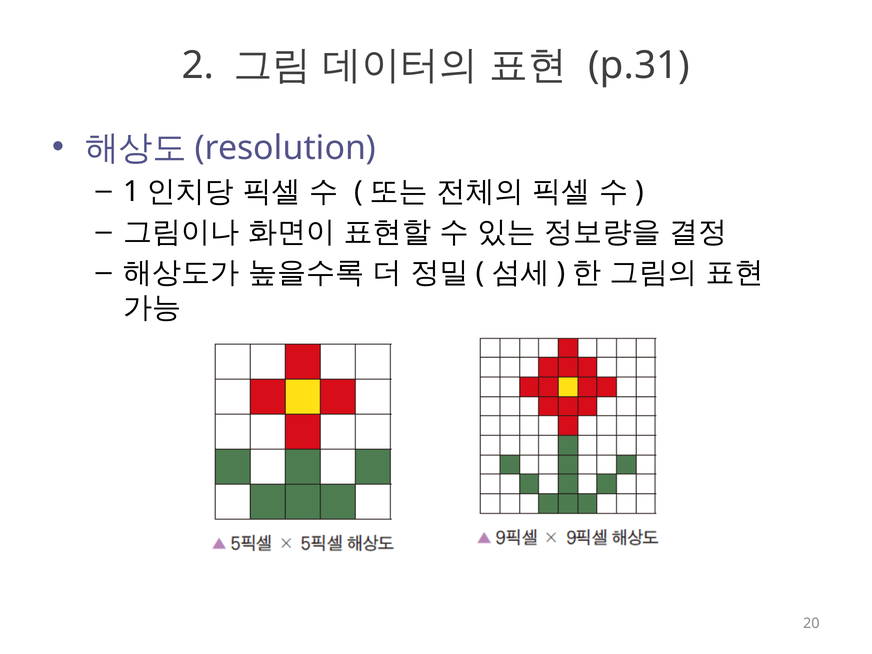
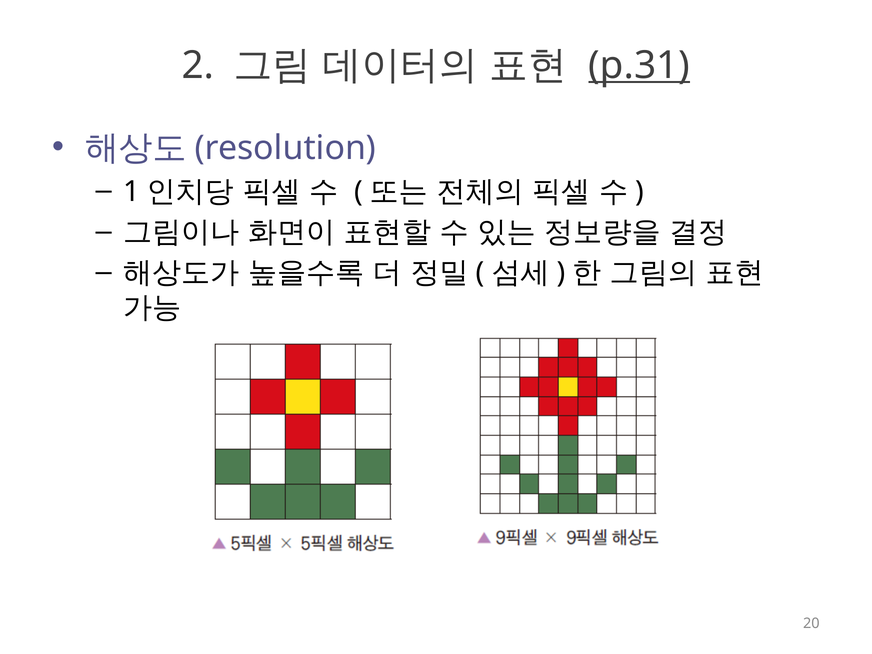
p.31 underline: none -> present (639, 65)
